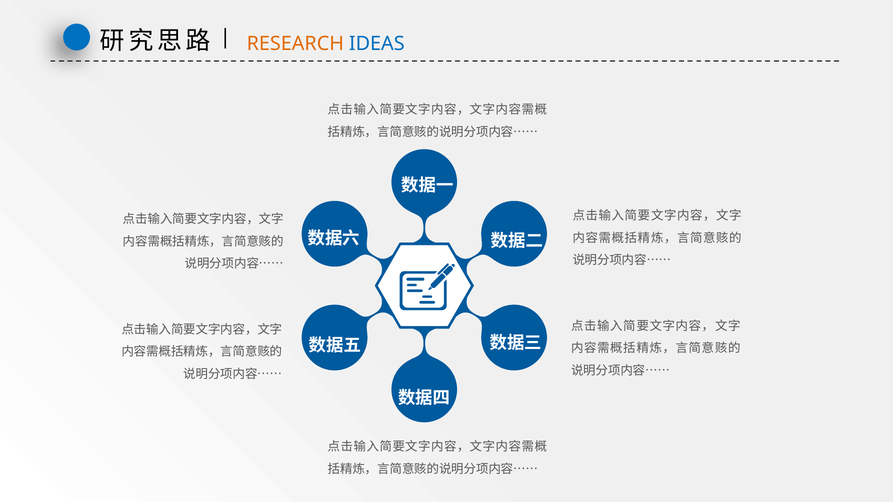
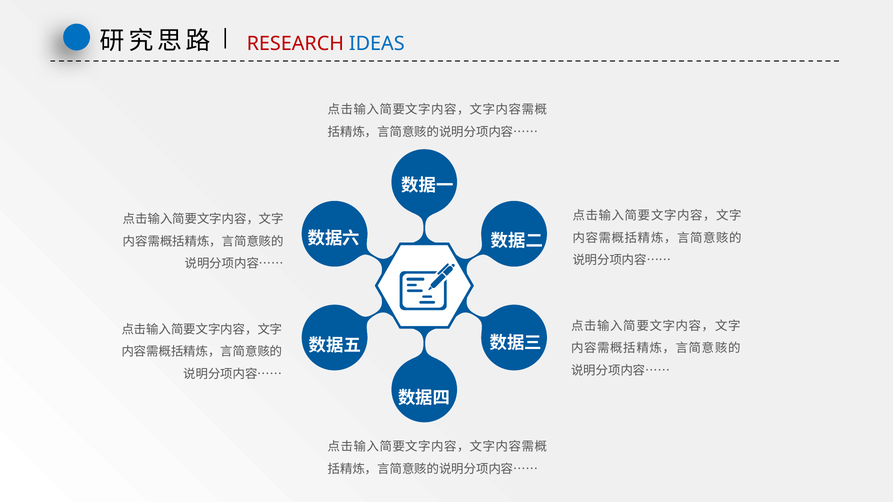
RESEARCH colour: orange -> red (295, 44)
